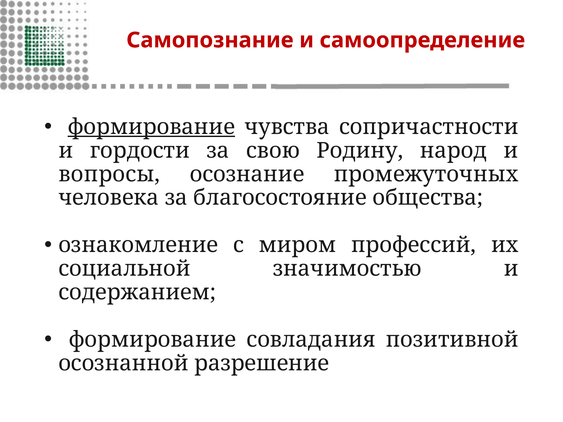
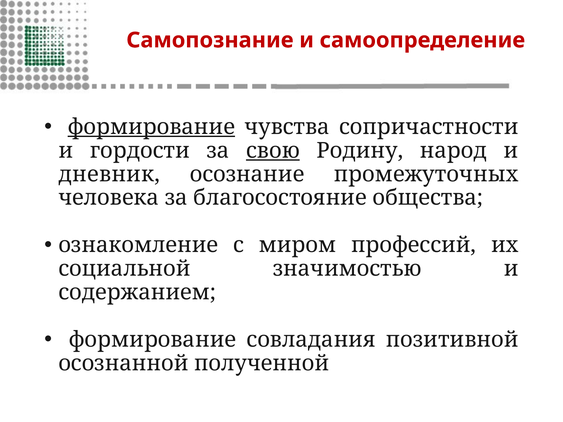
свою underline: none -> present (273, 151)
вопросы: вопросы -> дневник (109, 174)
разрешение: разрешение -> полученной (262, 363)
